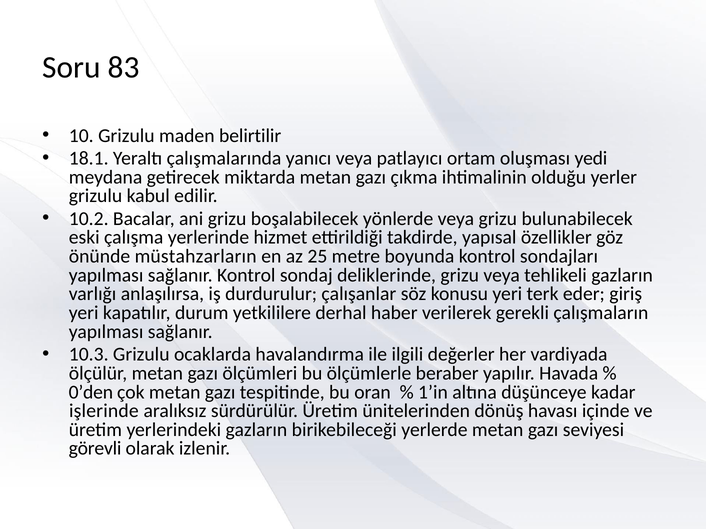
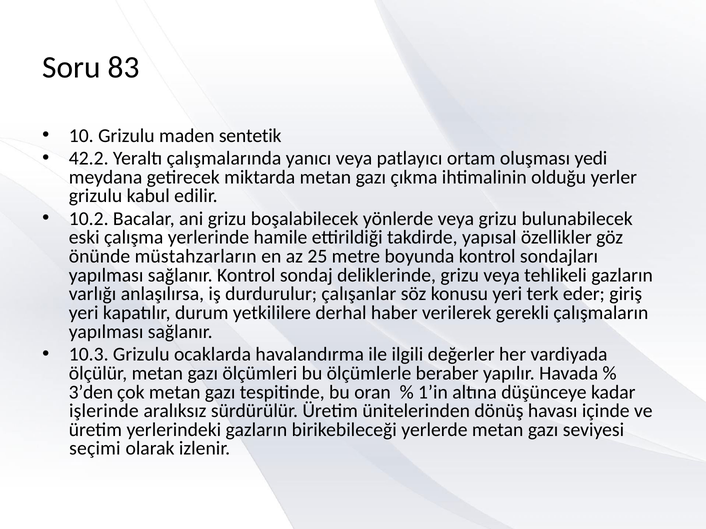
belirtilir: belirtilir -> sentetik (250, 136)
18.1: 18.1 -> 42.2 (89, 158)
hizmet: hizmet -> hamile (280, 238)
0’den: 0’den -> 3’den (91, 392)
görevli: görevli -> seçimi (95, 449)
